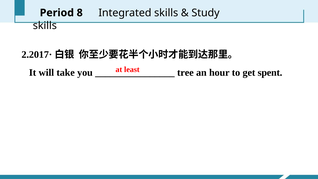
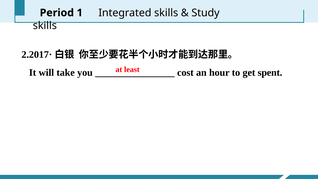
8: 8 -> 1 (80, 13)
tree: tree -> cost (185, 73)
